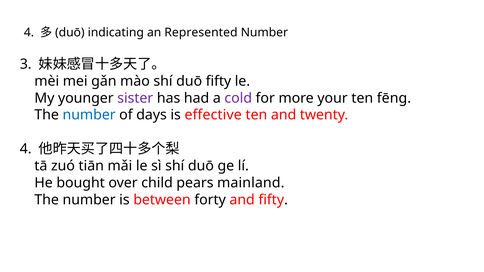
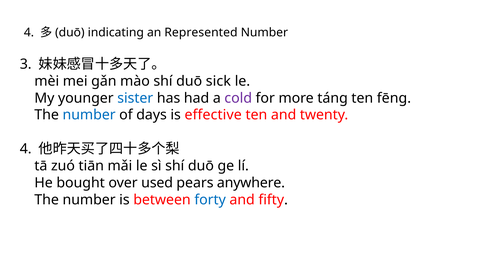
duō fifty: fifty -> sick (218, 81)
sister colour: purple -> blue (135, 98)
your: your -> táng (333, 98)
child: child -> used (157, 183)
mainland: mainland -> anywhere (251, 183)
forty colour: black -> blue (210, 200)
